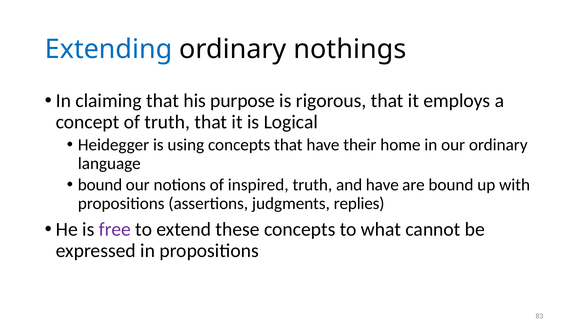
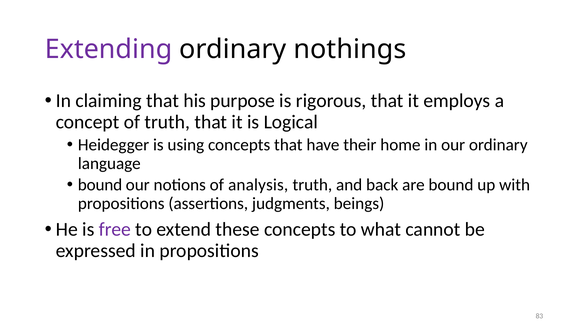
Extending colour: blue -> purple (109, 49)
inspired: inspired -> analysis (258, 185)
and have: have -> back (382, 185)
replies: replies -> beings (359, 203)
